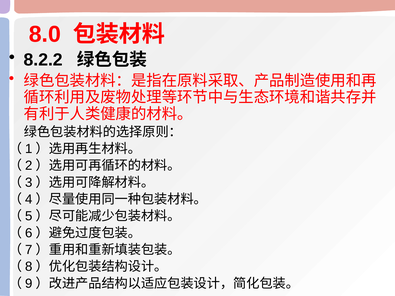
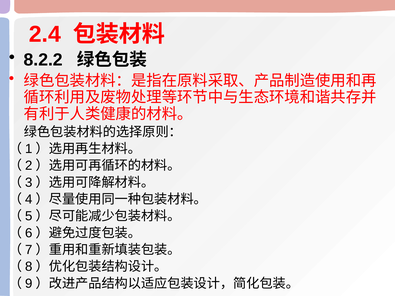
8.0: 8.0 -> 2.4 (45, 34)
